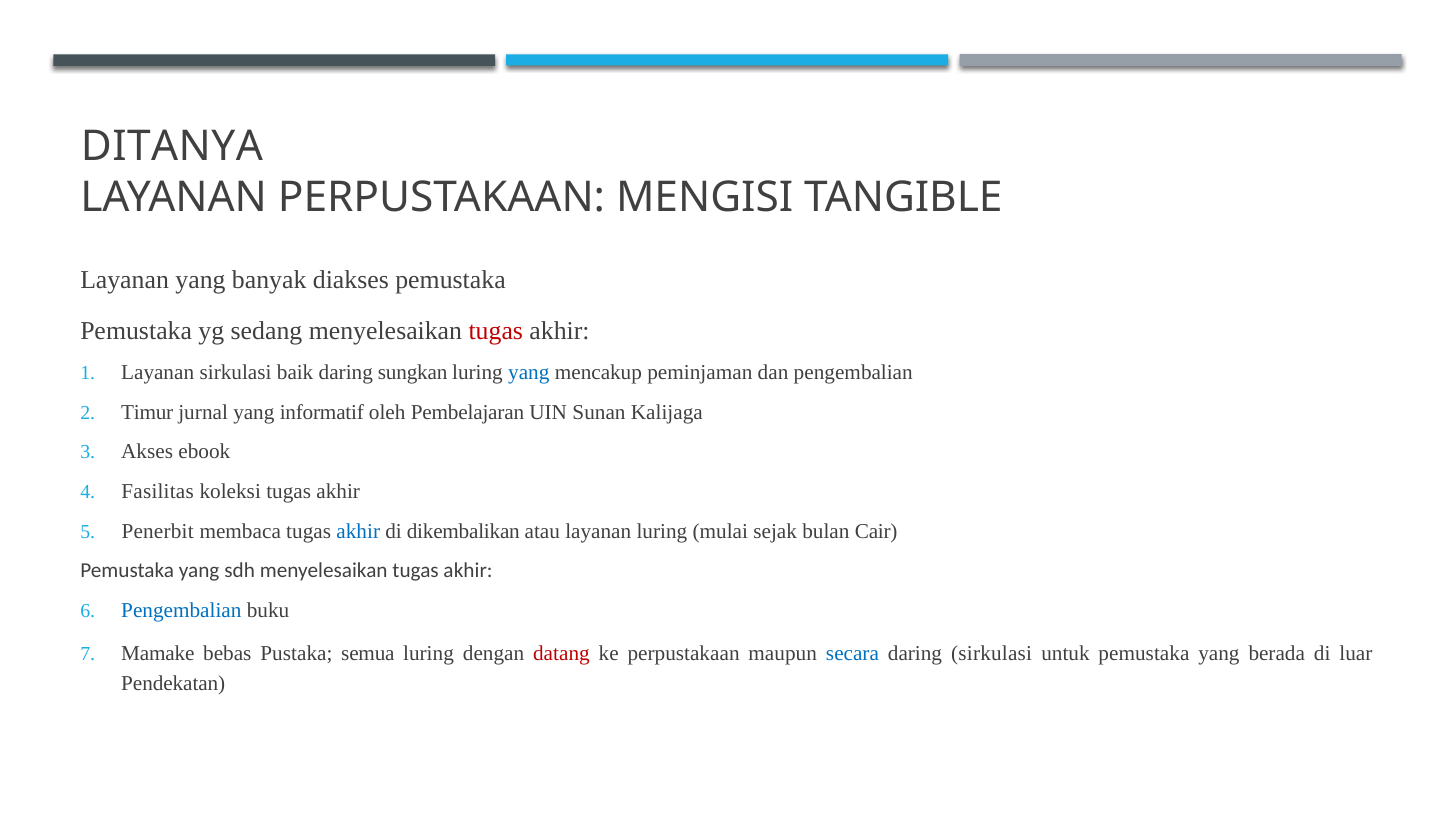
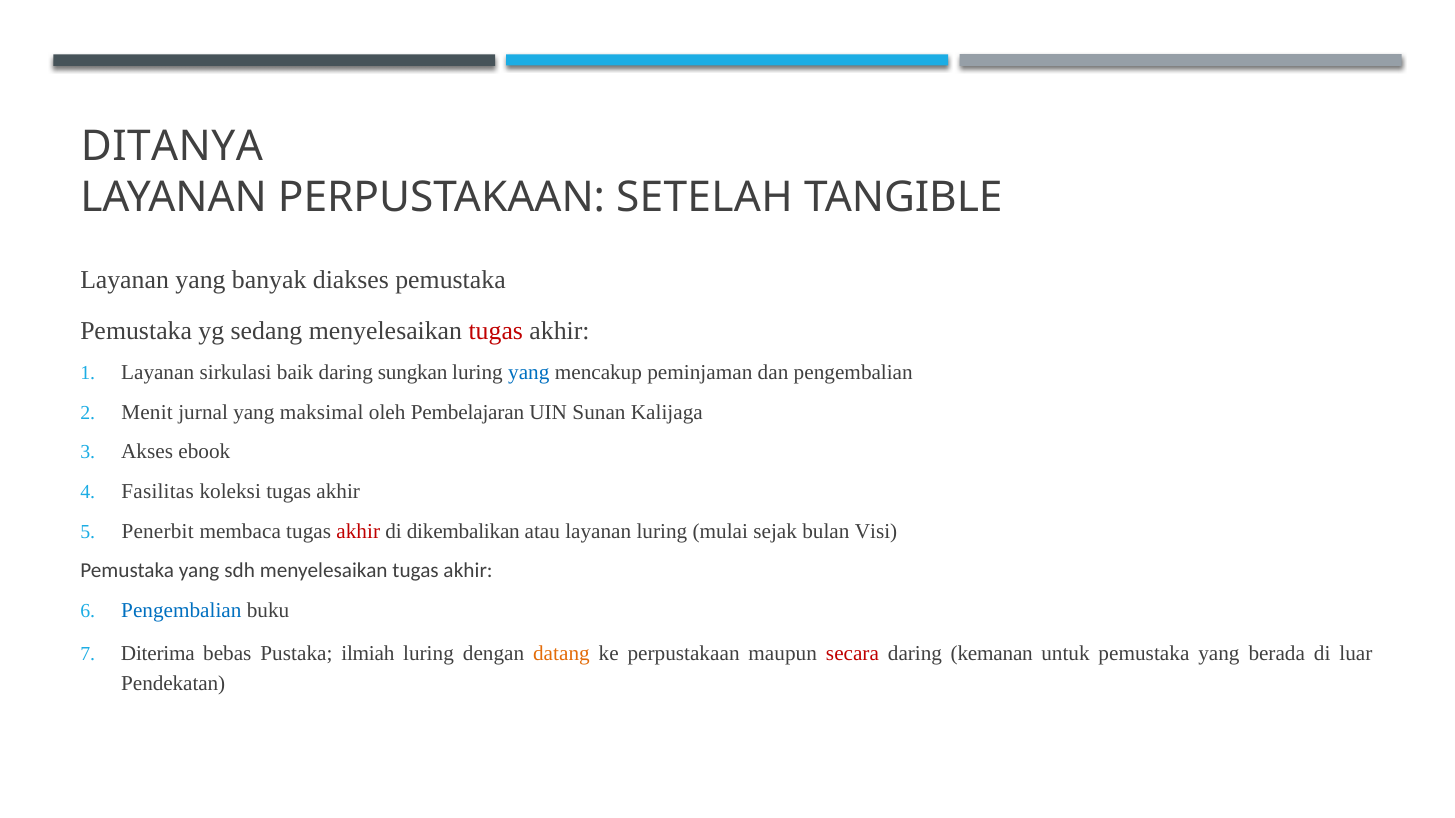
MENGISI: MENGISI -> SETELAH (704, 198)
Timur: Timur -> Menit (147, 413)
informatif: informatif -> maksimal (322, 413)
akhir colour: blue -> red (358, 531)
Cair: Cair -> Visi (876, 531)
Mamake: Mamake -> Diterima (158, 653)
semua: semua -> ilmiah (368, 653)
datang colour: red -> orange (561, 653)
secara colour: blue -> red (852, 653)
daring sirkulasi: sirkulasi -> kemanan (992, 653)
